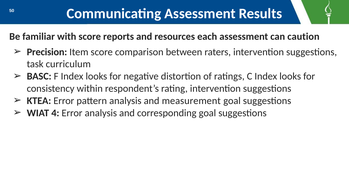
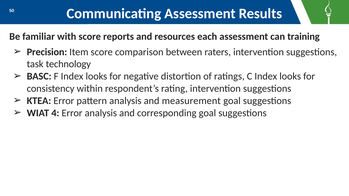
caution: caution -> training (303, 37)
curriculum: curriculum -> technology (68, 64)
